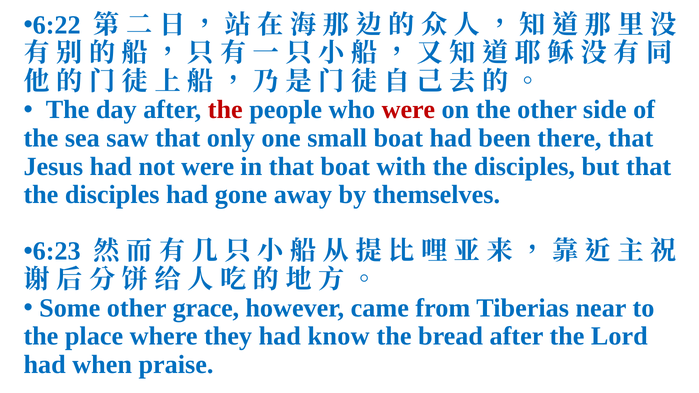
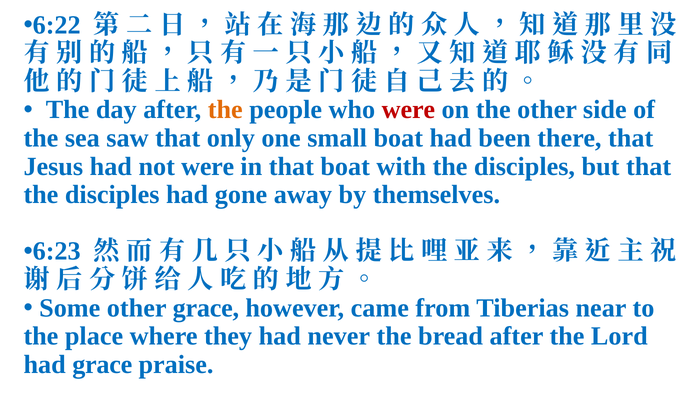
the colour: red -> orange (225, 110)
know: know -> never (339, 336)
had when: when -> grace (102, 365)
